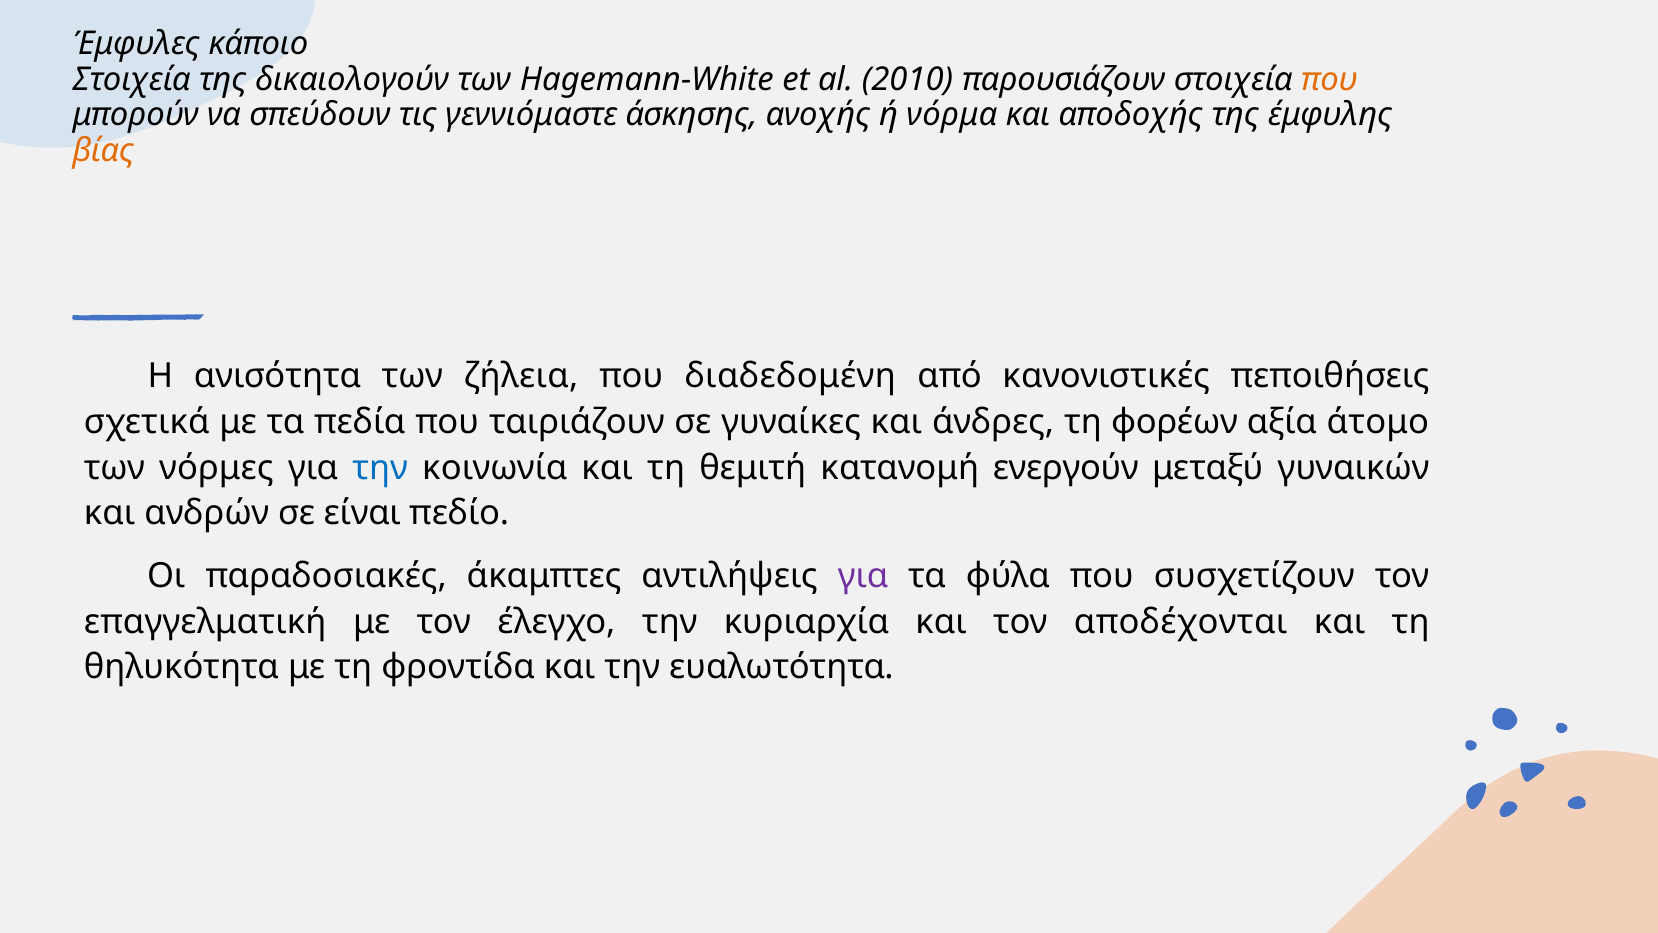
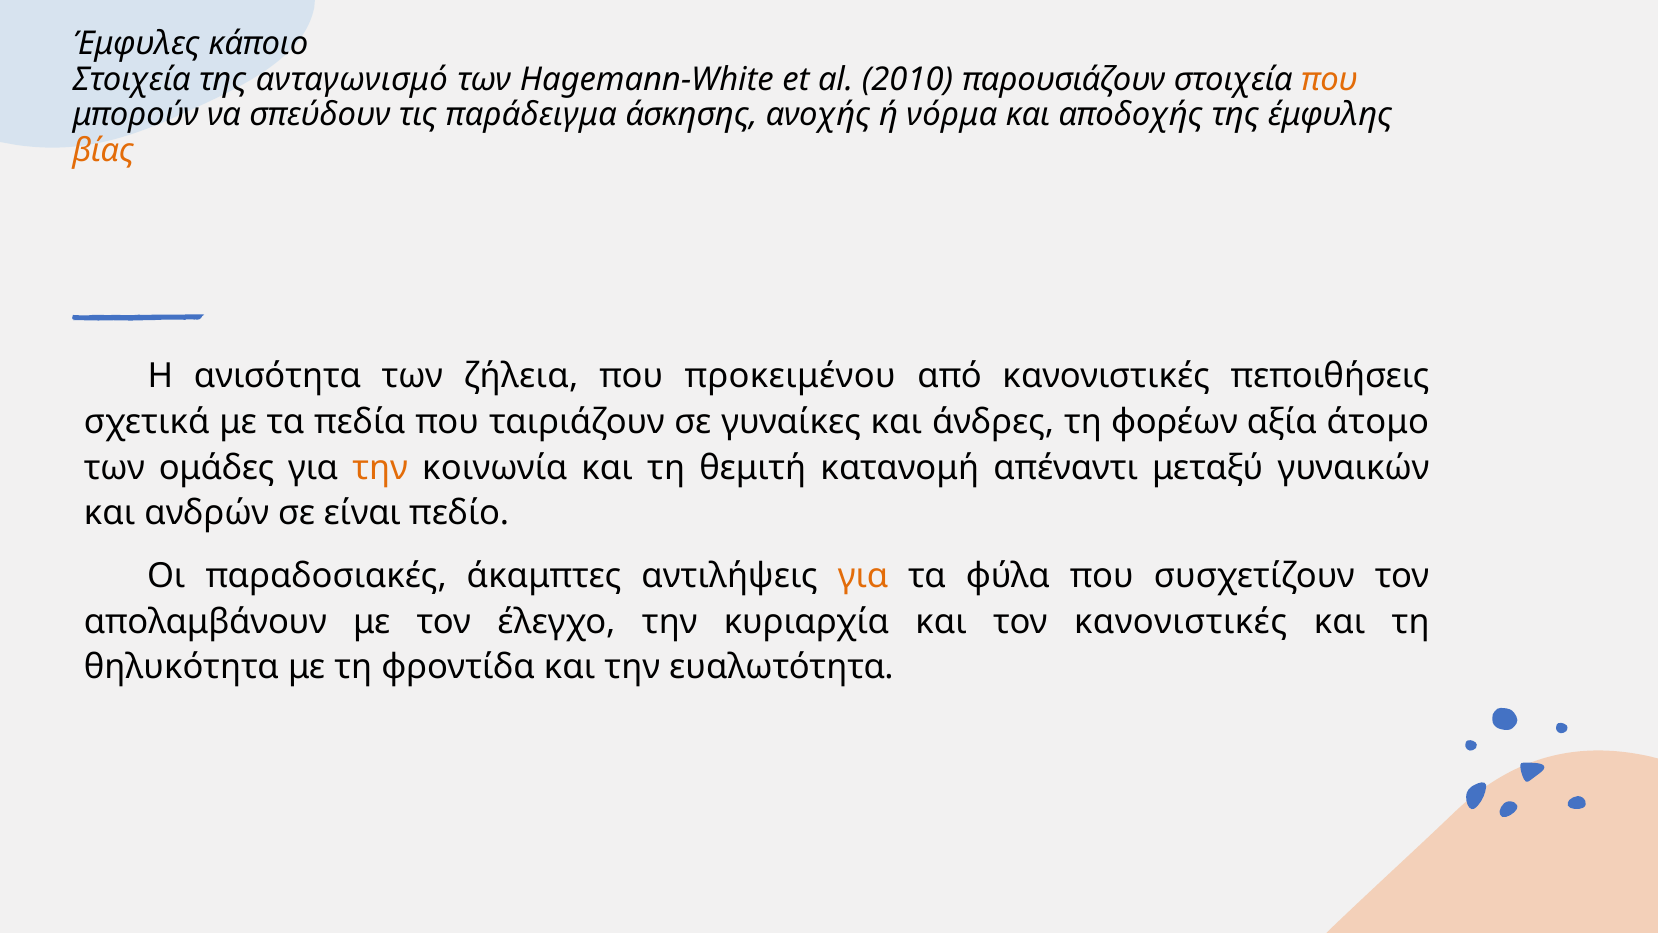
δικαιολογούν: δικαιολογούν -> ανταγωνισμό (352, 80)
γεννιόμαστε: γεννιόμαστε -> παράδειγμα (531, 115)
διαδεδομένη: διαδεδομένη -> προκειμένου (790, 376)
νόρμες: νόρμες -> ομάδες (217, 468)
την colour: blue -> orange (380, 468)
ενεργούν: ενεργούν -> απέναντι (1066, 468)
για colour: purple -> orange (863, 576)
επαγγελματική: επαγγελματική -> απολαμβάνουν (205, 622)
τον αποδέχονται: αποδέχονται -> κανονιστικές (1181, 622)
